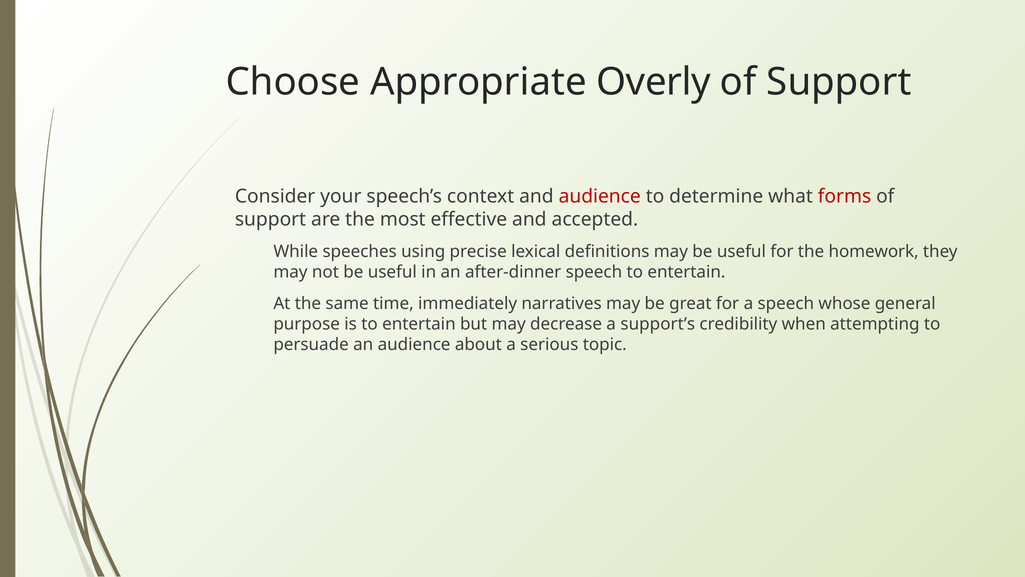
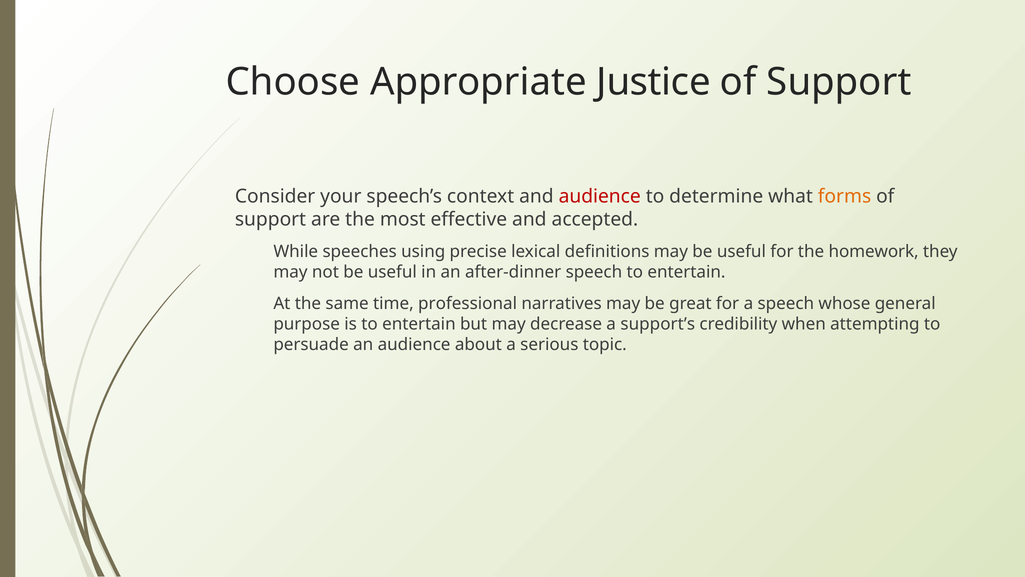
Overly: Overly -> Justice (654, 82)
forms colour: red -> orange (845, 196)
immediately: immediately -> professional (468, 303)
